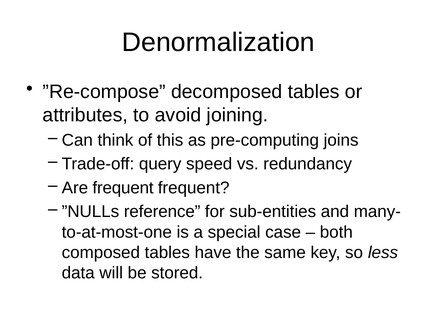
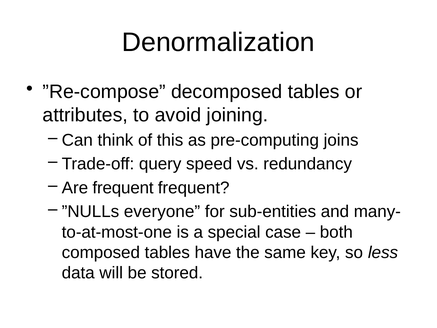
reference: reference -> everyone (162, 212)
